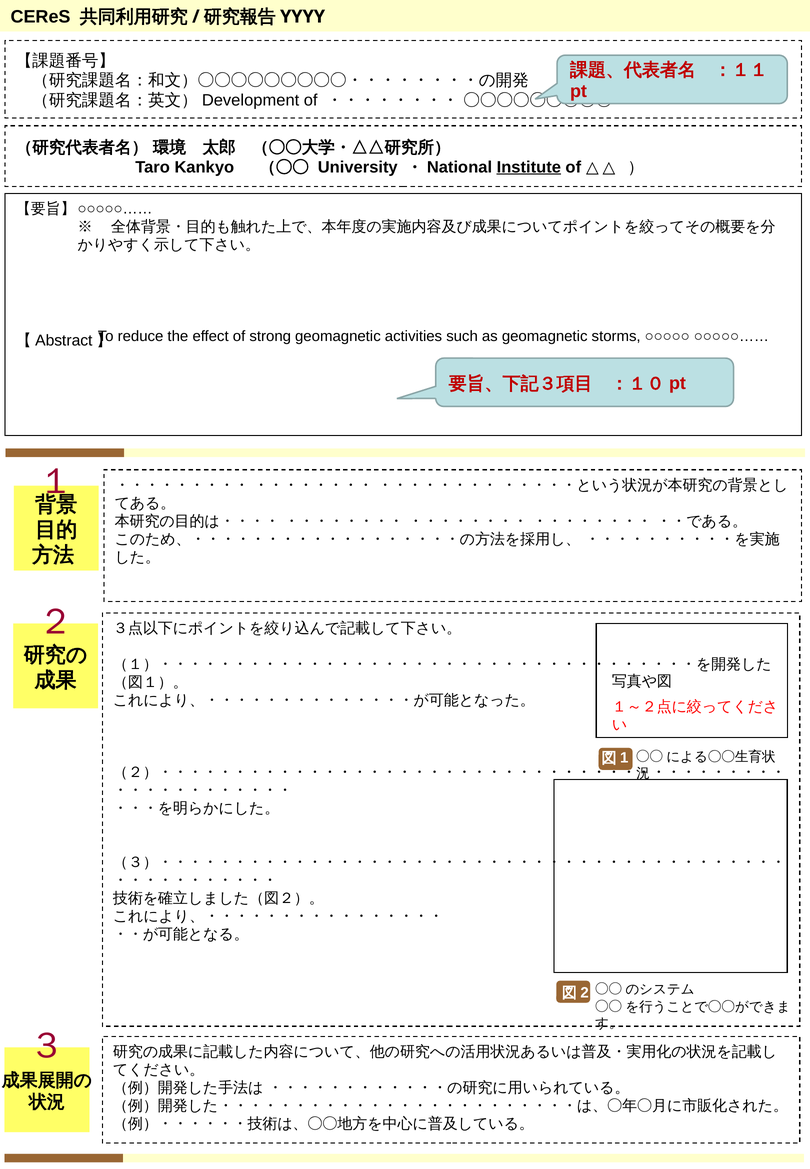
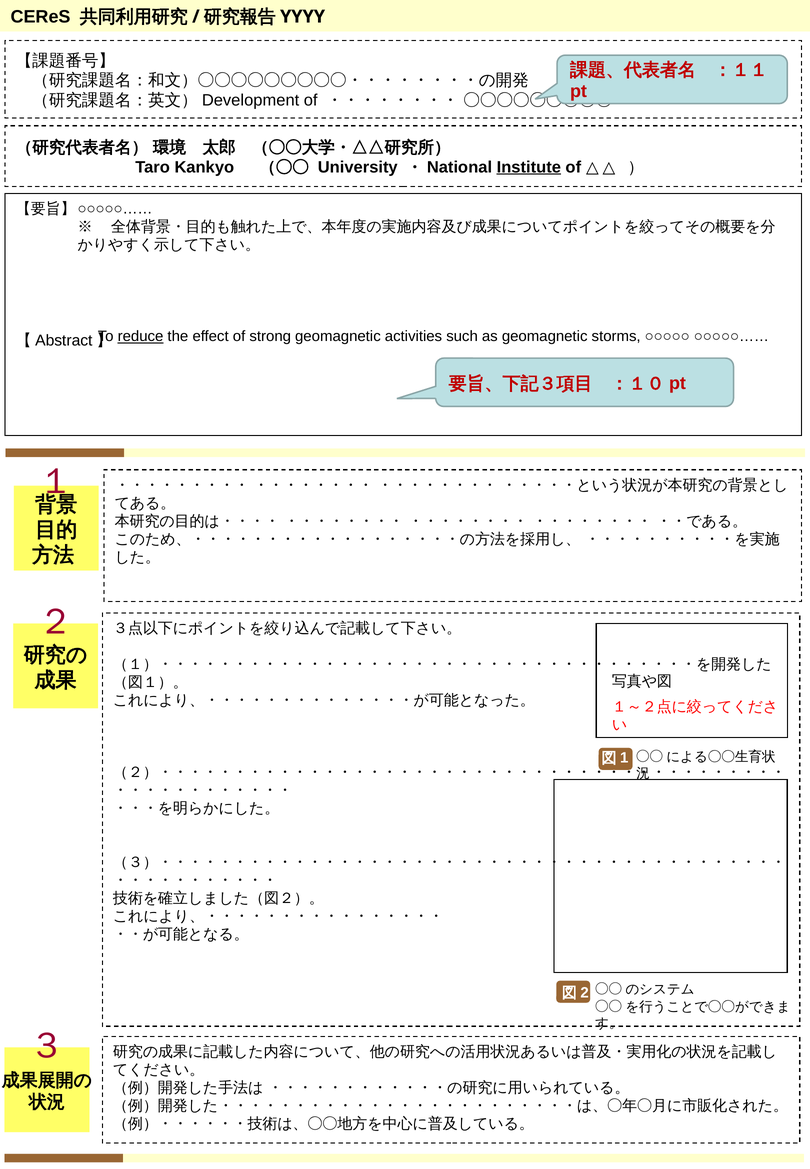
reduce underline: none -> present (141, 337)
